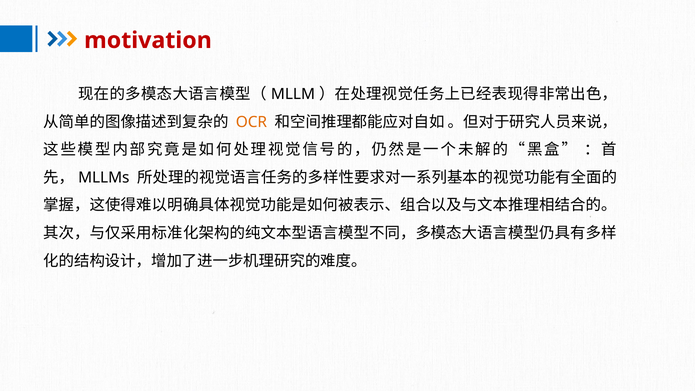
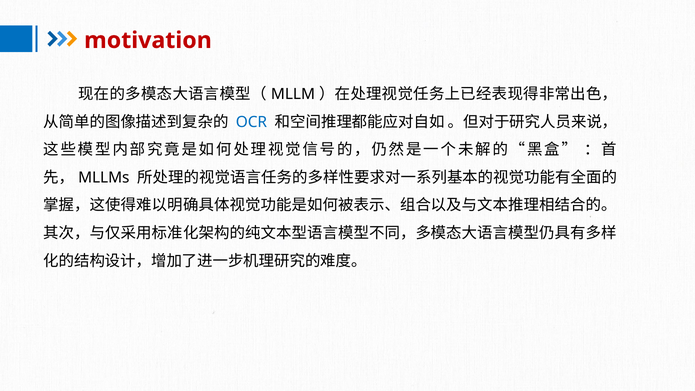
OCR colour: orange -> blue (251, 122)
